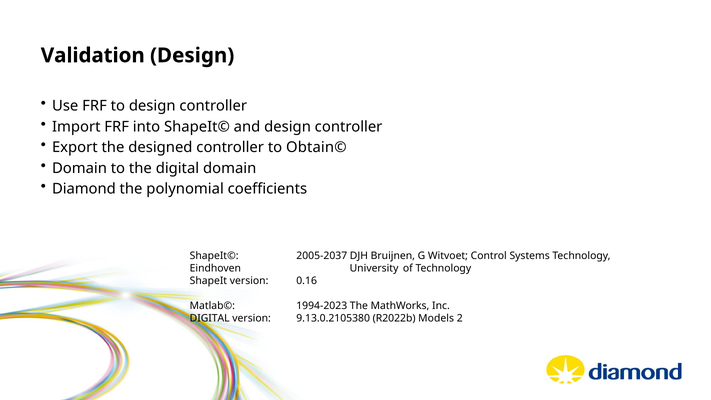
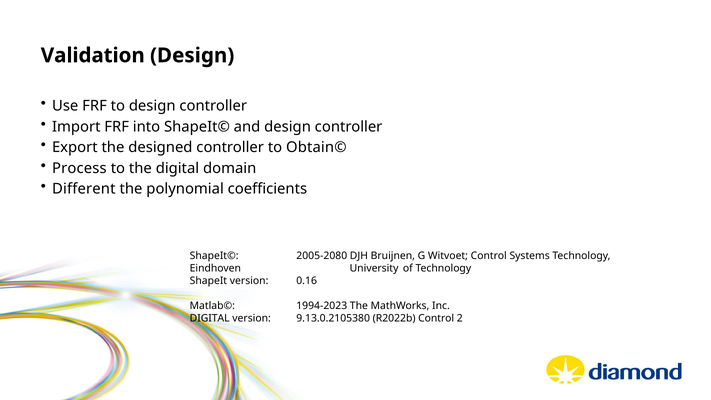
Domain: Domain -> Process (79, 168)
Diamond: Diamond -> Different (84, 189)
2005-2037: 2005-2037 -> 2005-2080 (322, 256)
R2022b Models: Models -> Control (436, 318)
